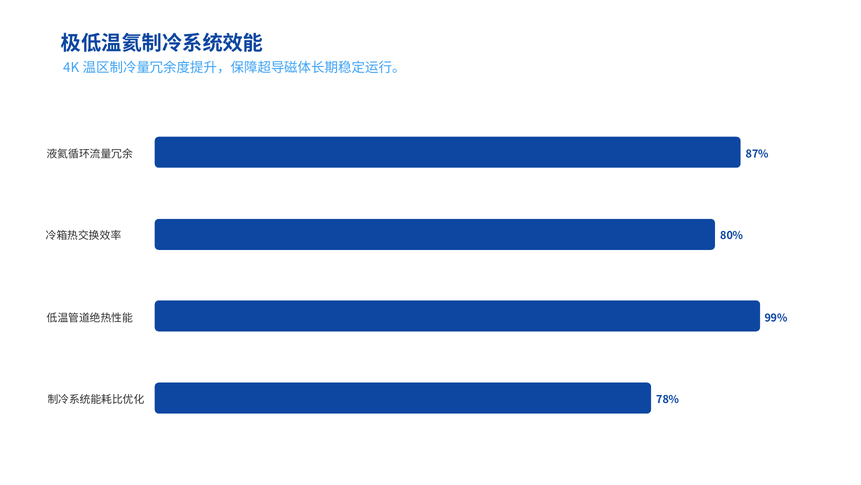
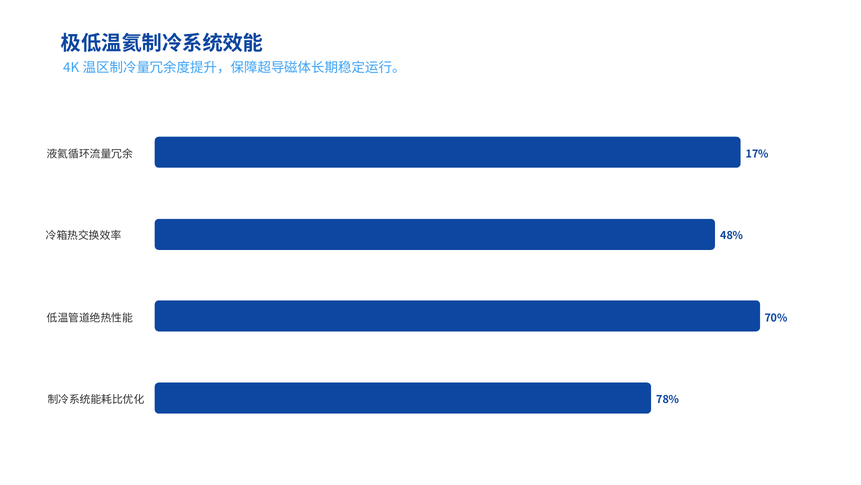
87%: 87% -> 17% (757, 154)
80%: 80% -> 48% (732, 235)
99%: 99% -> 70% (776, 318)
